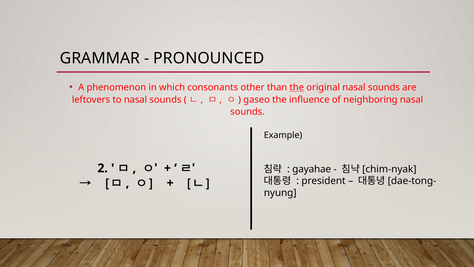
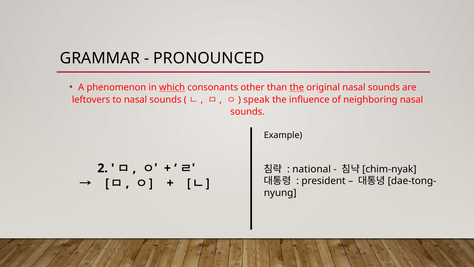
which underline: none -> present (172, 87)
gaseo: gaseo -> speak (256, 99)
gayahae: gayahae -> national (312, 169)
